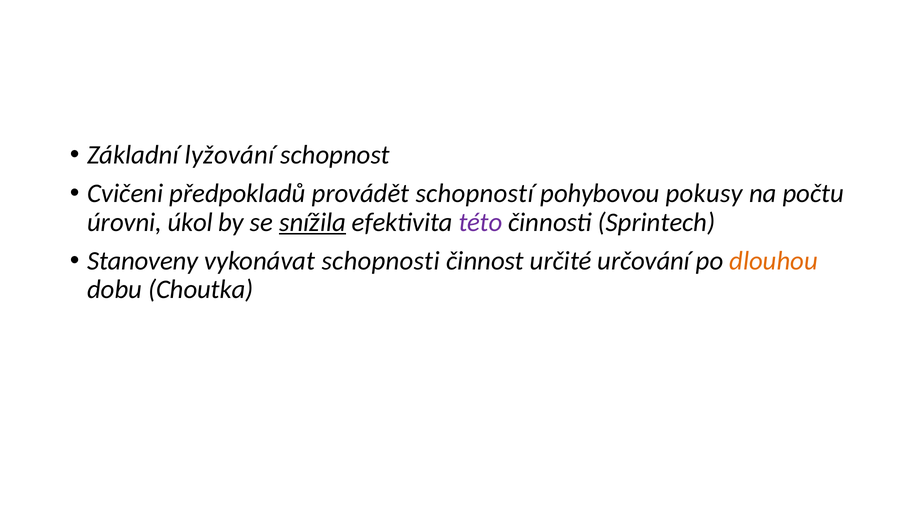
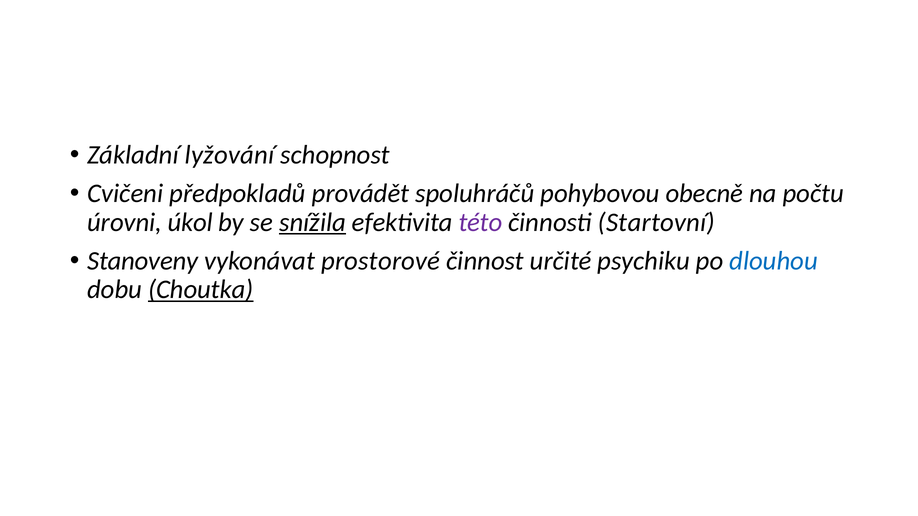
schopností: schopností -> spoluhráčů (475, 194)
pokusy: pokusy -> obecně (704, 194)
Sprintech: Sprintech -> Startovní (656, 222)
schopnosti: schopnosti -> prostorové (381, 261)
určování: určování -> psychiku (644, 261)
dlouhou colour: orange -> blue (774, 261)
Choutka underline: none -> present (201, 290)
